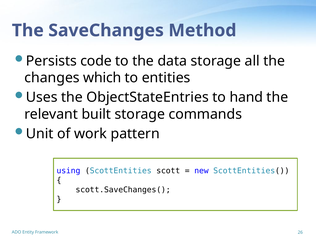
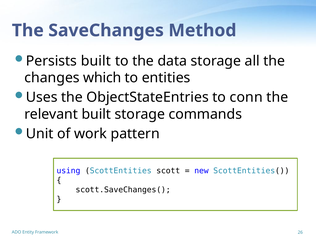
Persists code: code -> built (96, 61)
hand: hand -> conn (246, 97)
